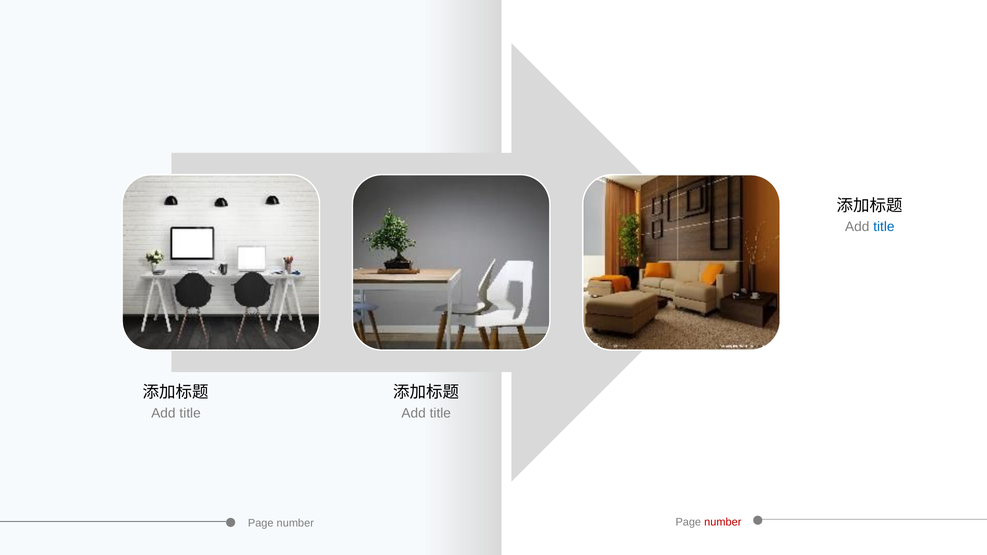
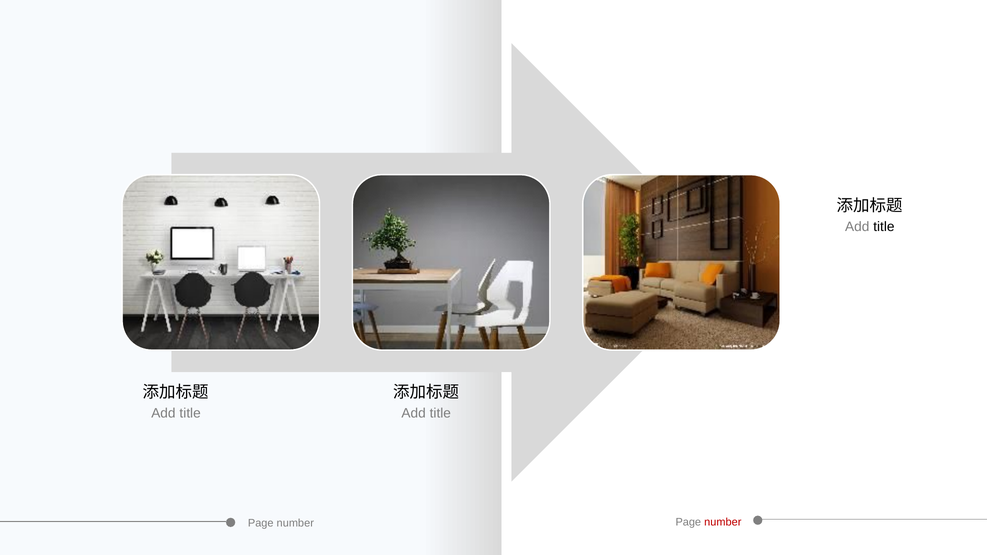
title colour: blue -> black (884, 227)
